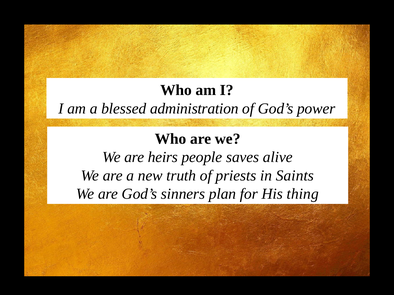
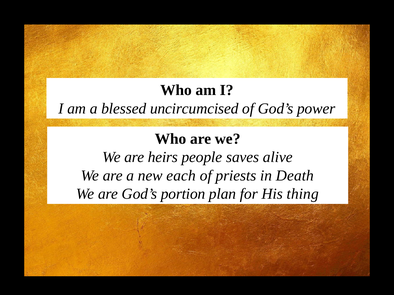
administration: administration -> uncircumcised (194, 109)
truth: truth -> each (181, 176)
Saints: Saints -> Death (295, 176)
sinners: sinners -> portion (183, 194)
